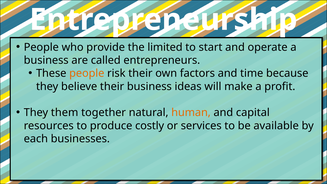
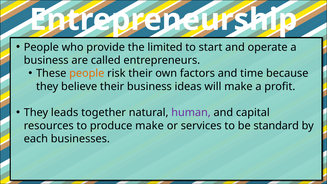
them: them -> leads (65, 113)
human colour: orange -> purple (191, 113)
produce costly: costly -> make (150, 126)
available: available -> standard (276, 126)
